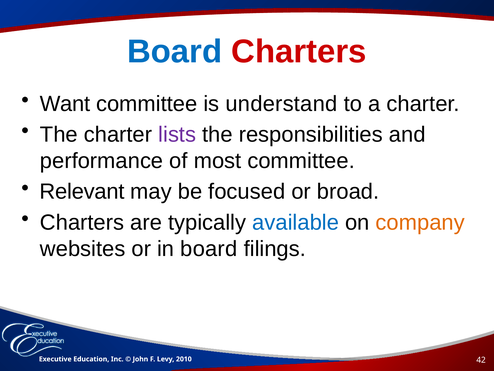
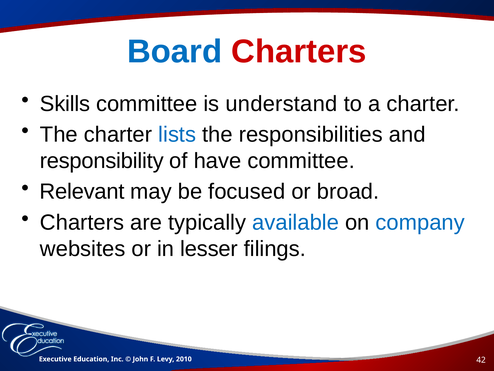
Want: Want -> Skills (65, 104)
lists colour: purple -> blue (177, 134)
performance: performance -> responsibility (102, 161)
most: most -> have (218, 161)
company colour: orange -> blue (420, 222)
in board: board -> lesser (209, 249)
